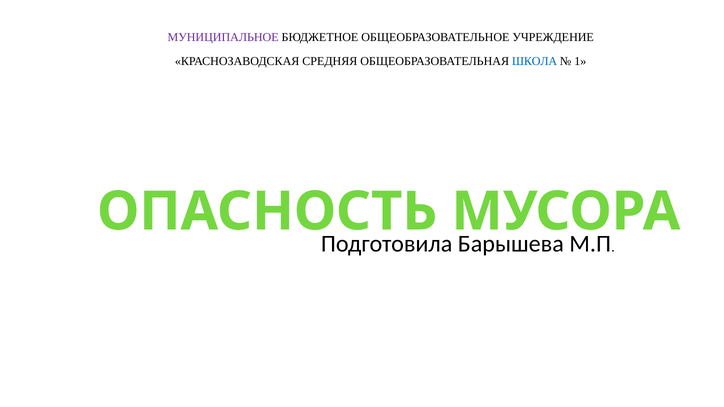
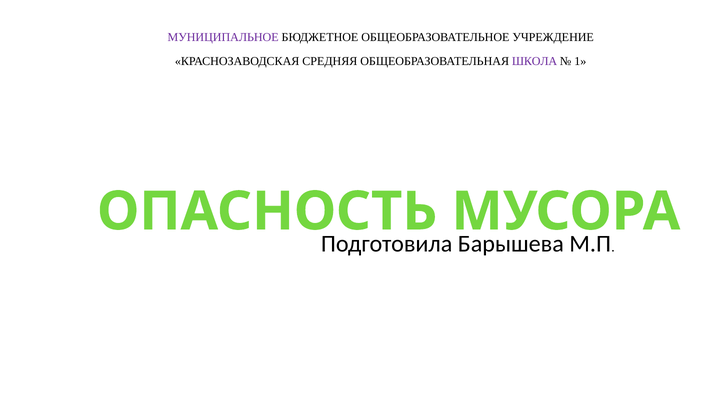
ШКОЛА colour: blue -> purple (535, 61)
